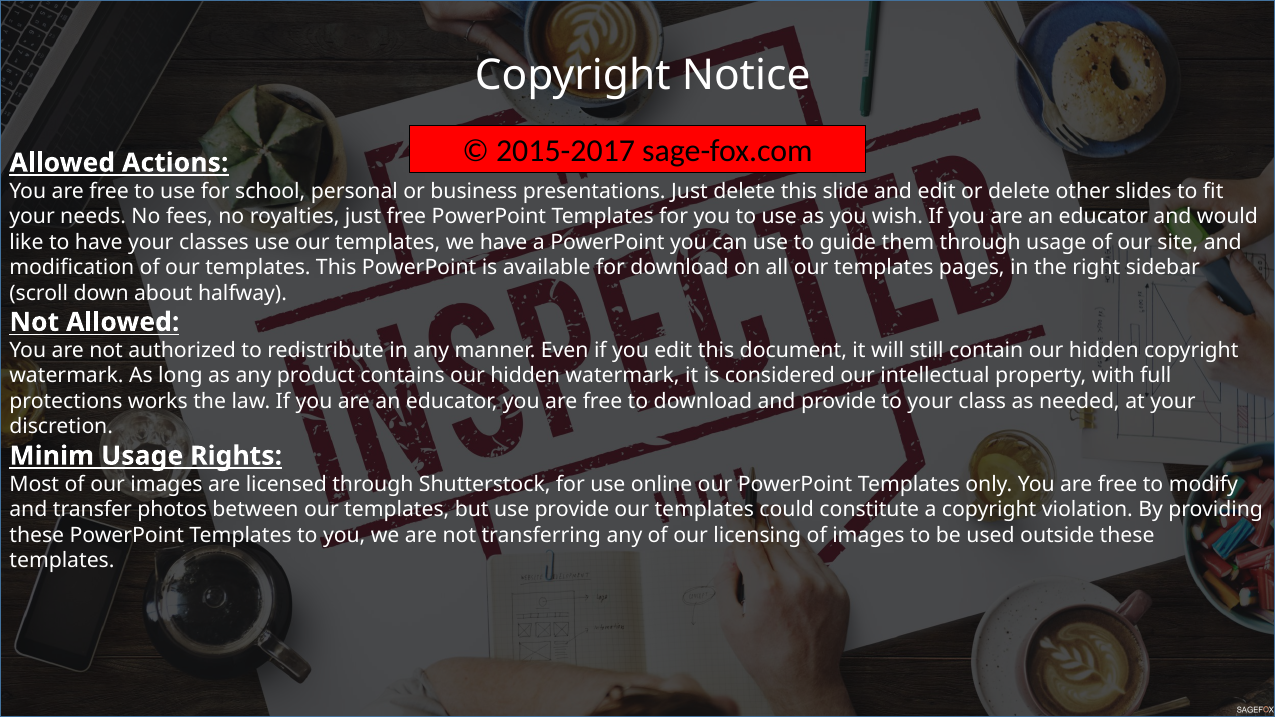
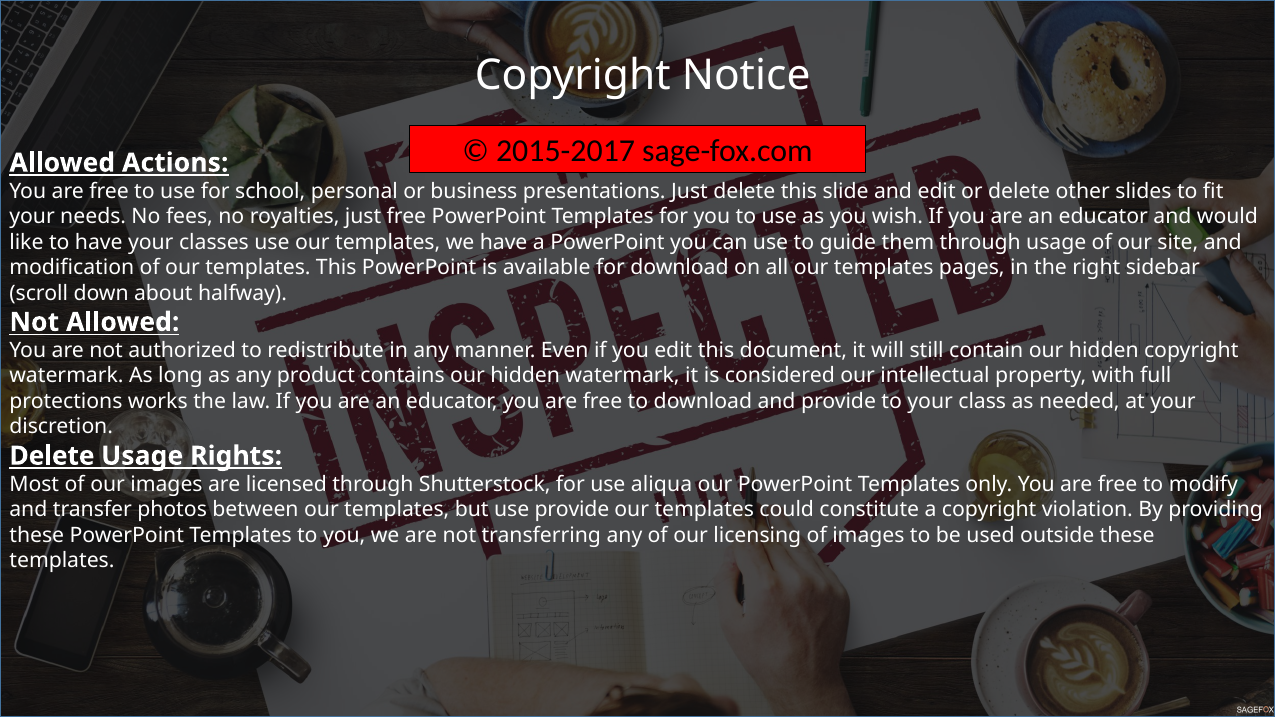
Minim: Minim -> Delete (52, 456)
online: online -> aliqua (662, 484)
